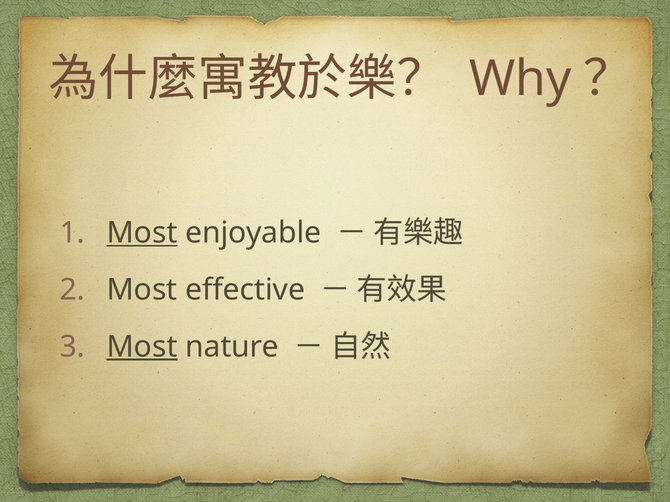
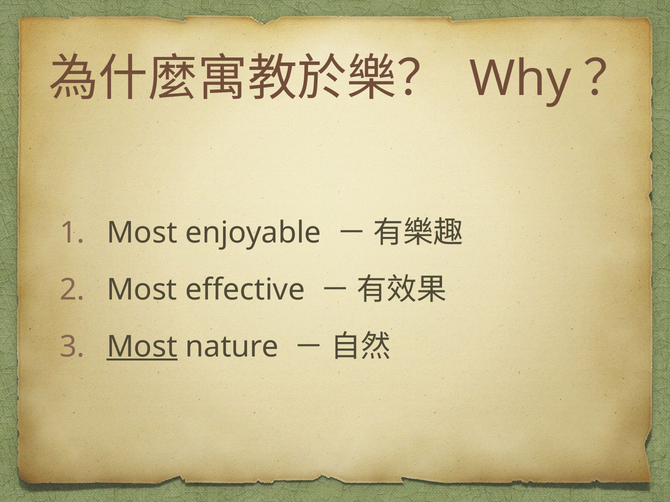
Most underline: present -> none (142, 233)
